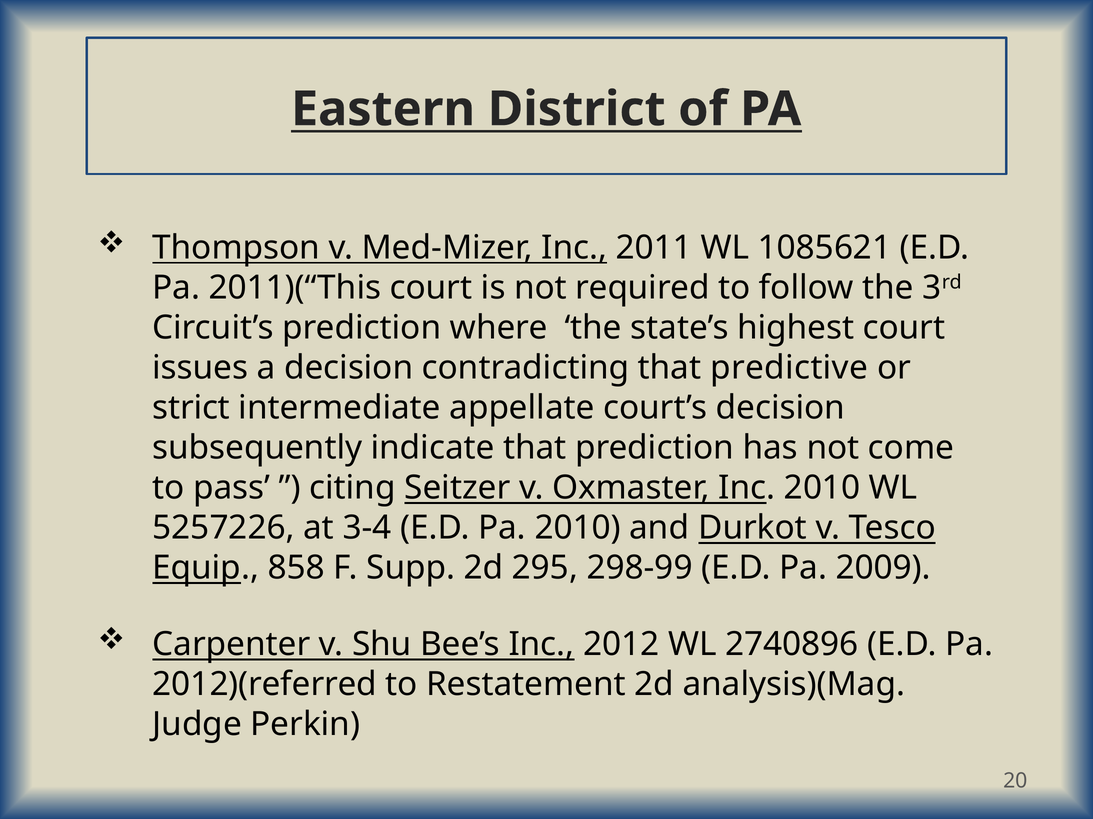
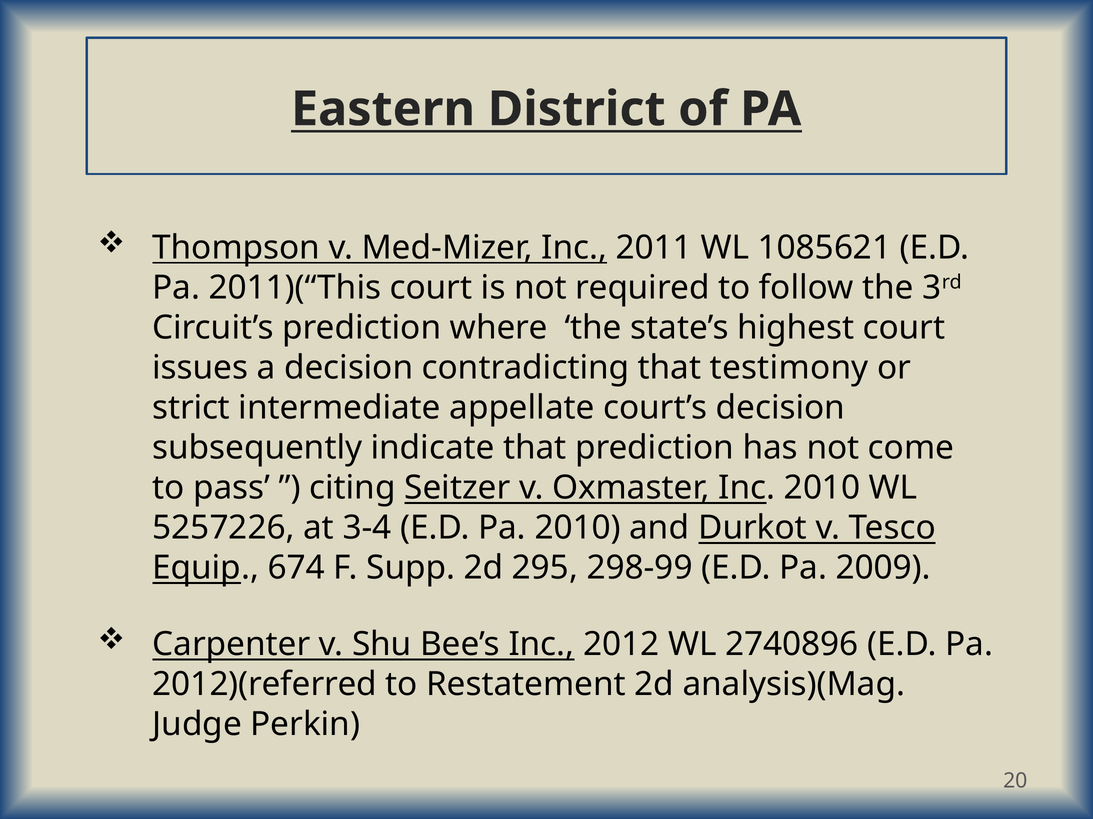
predictive: predictive -> testimony (789, 368)
858: 858 -> 674 (296, 568)
